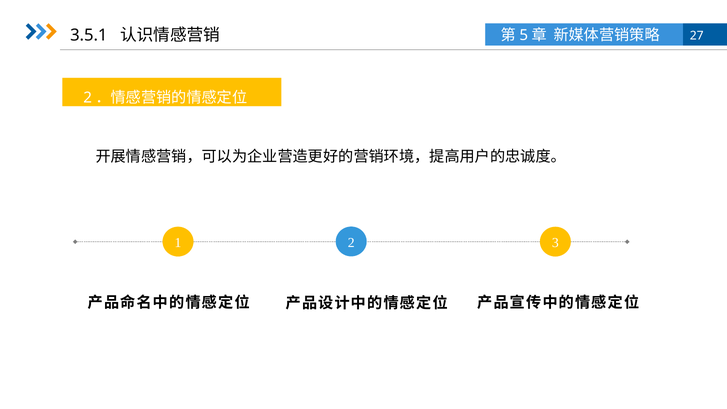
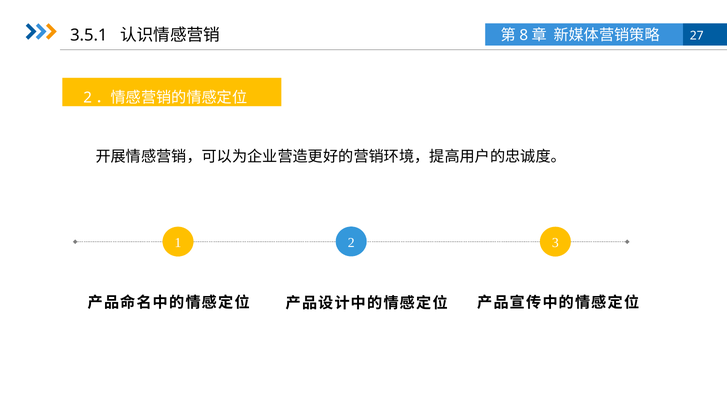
5: 5 -> 8 (524, 35)
